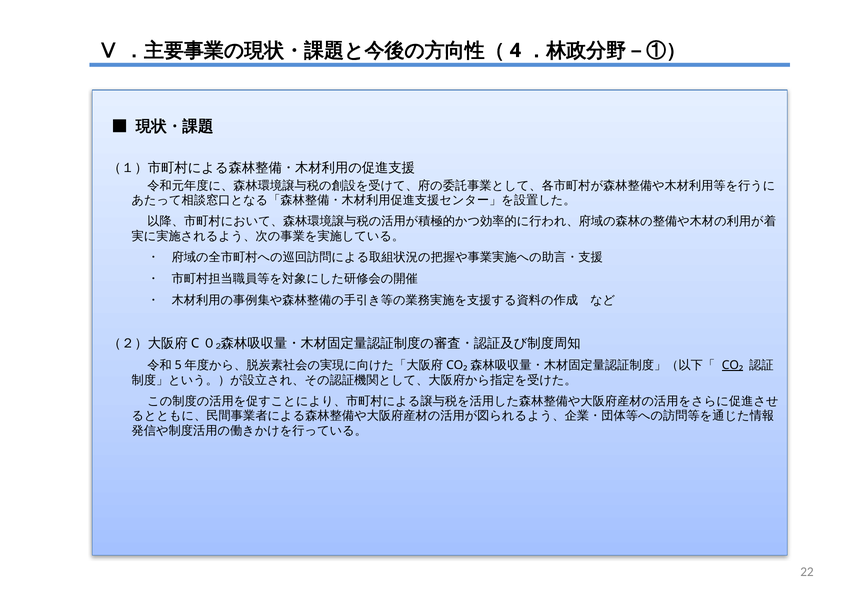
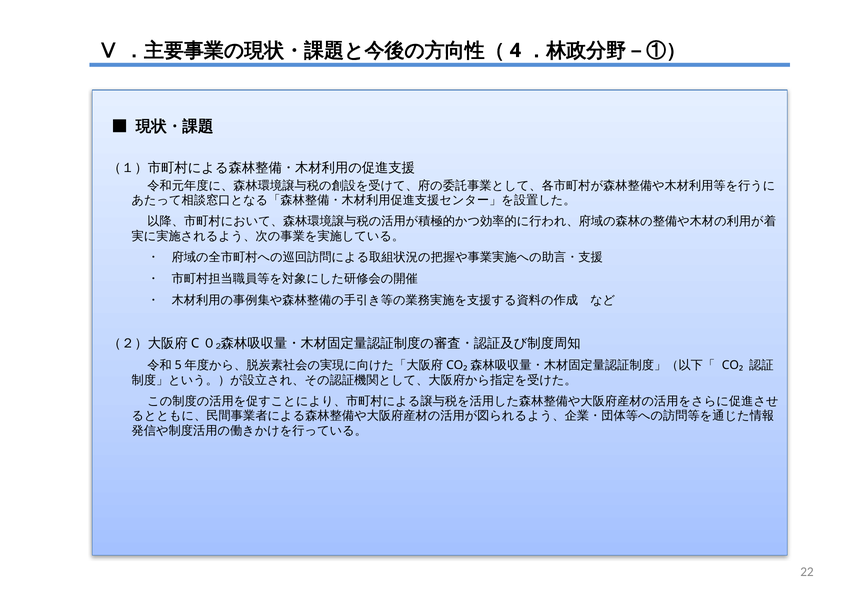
CO₂ underline: present -> none (732, 365)
